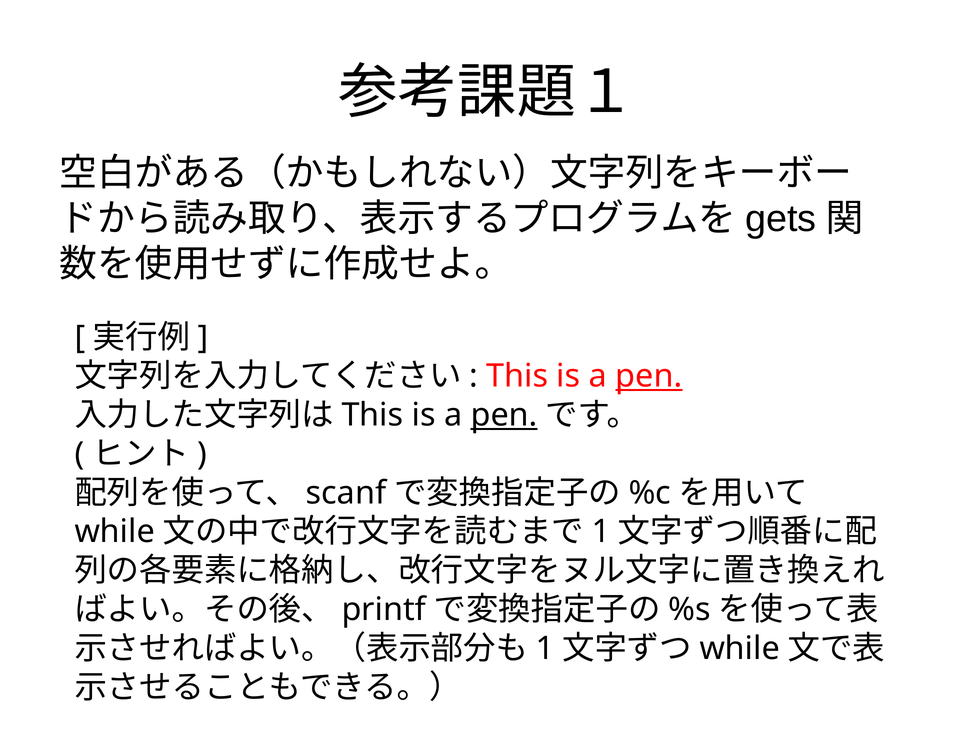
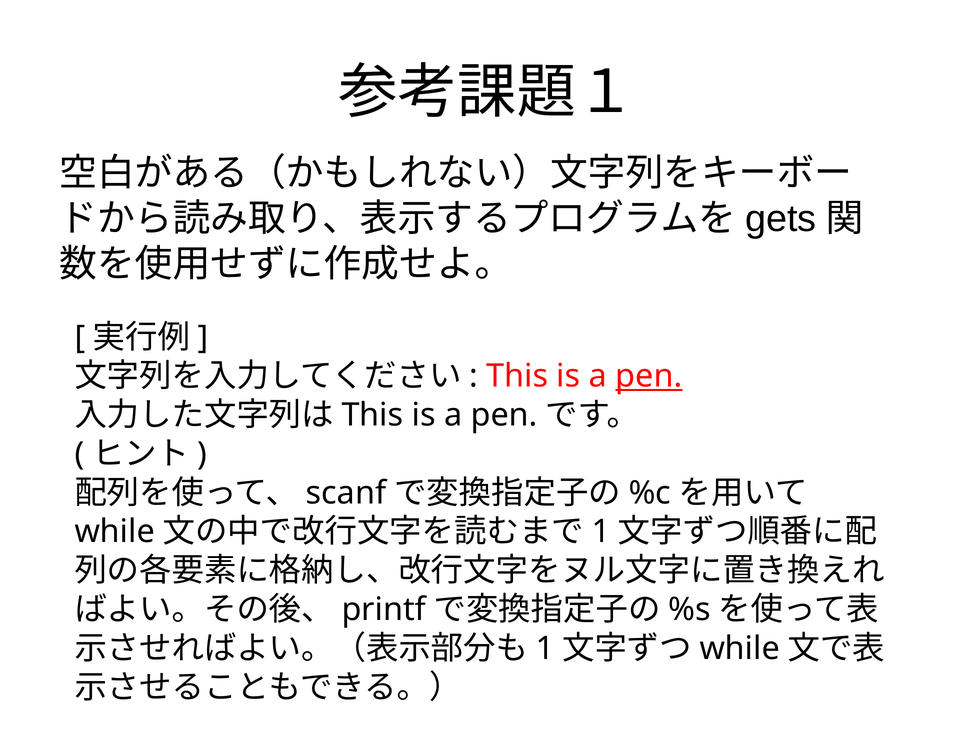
pen underline: present -> none (504, 415)
